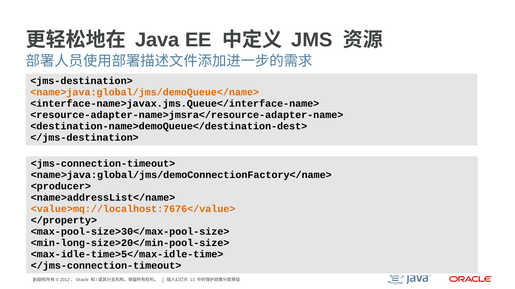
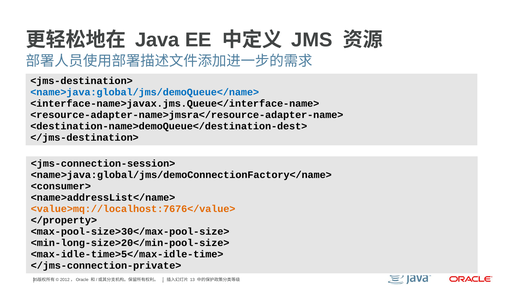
<name>java:global/jms/demoQueue</name> colour: orange -> blue (145, 93)
<jms-connection-timeout>: <jms-connection-timeout> -> <jms-connection-session> (103, 164)
<producer>: <producer> -> <consumer> (61, 187)
</jms-connection-timeout>: </jms-connection-timeout> -> </jms-connection-private> (106, 266)
